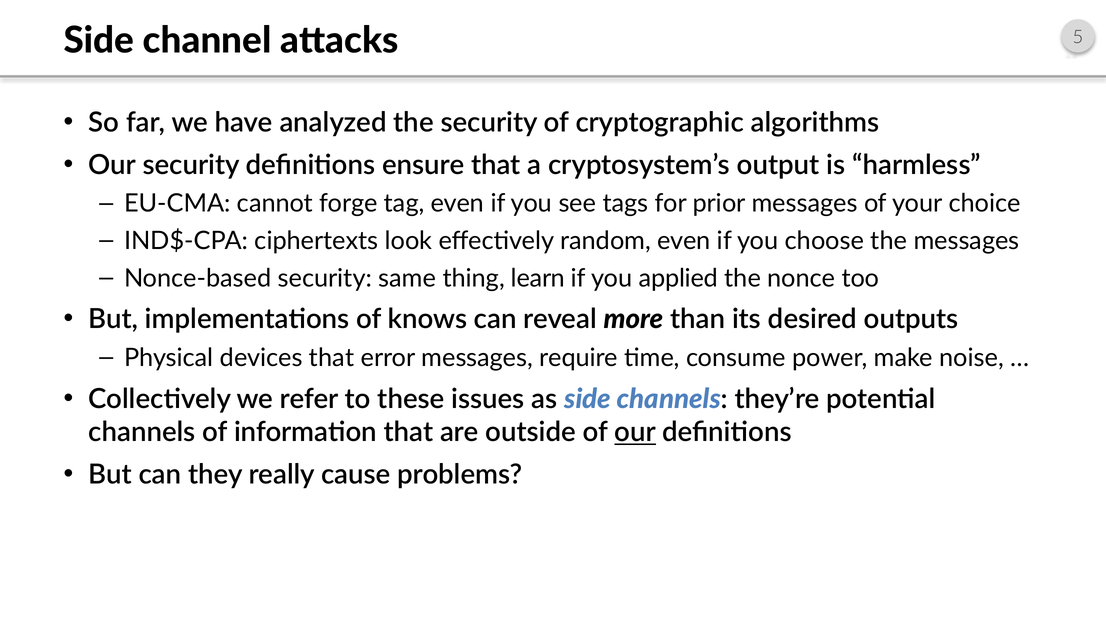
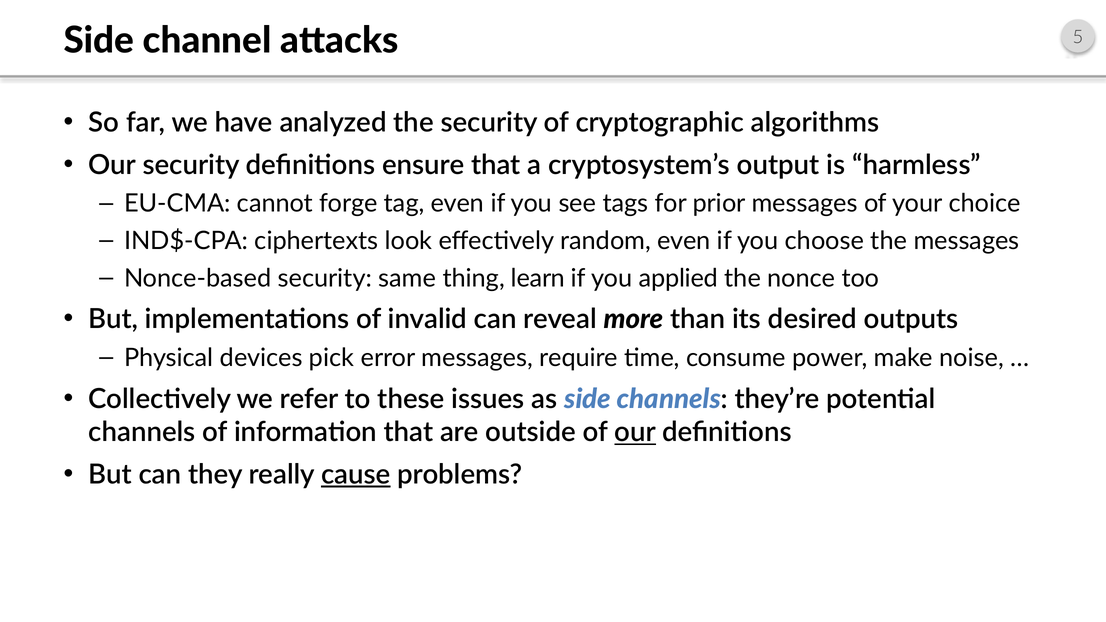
knows: knows -> invalid (427, 319)
devices that: that -> pick (332, 358)
cause underline: none -> present (356, 475)
